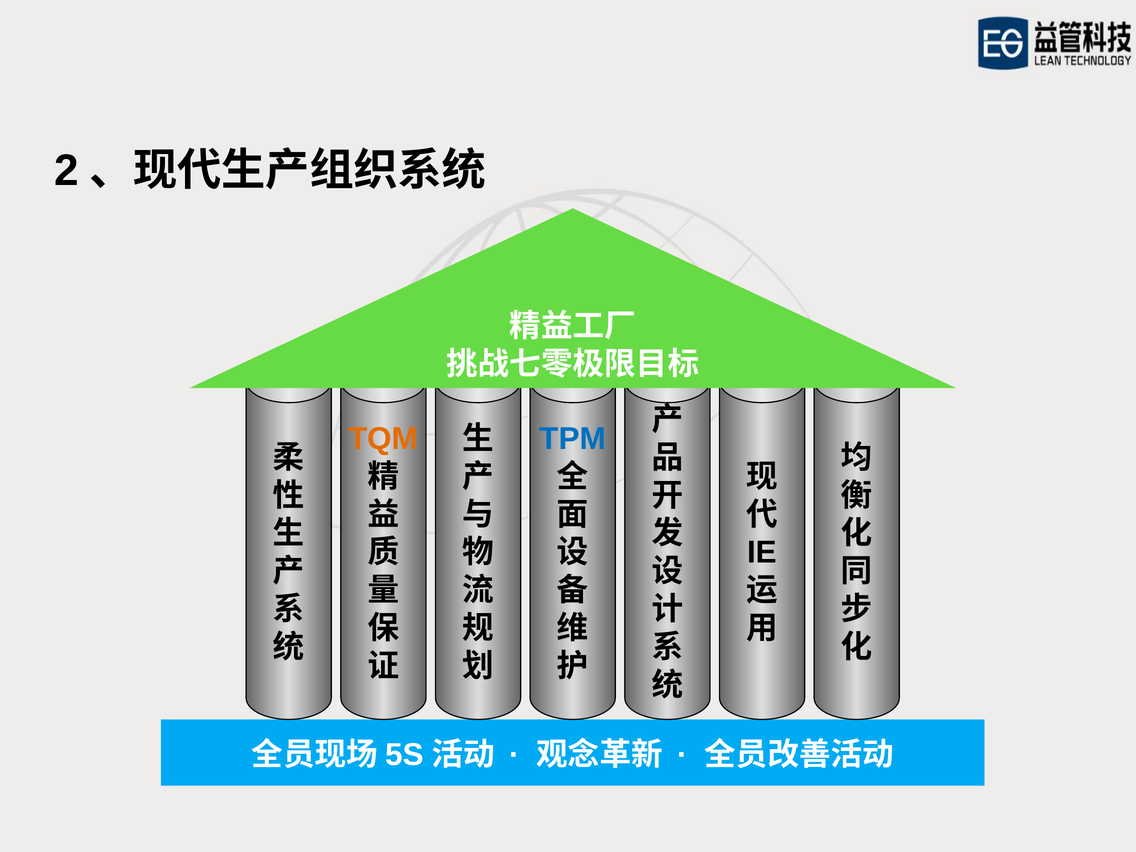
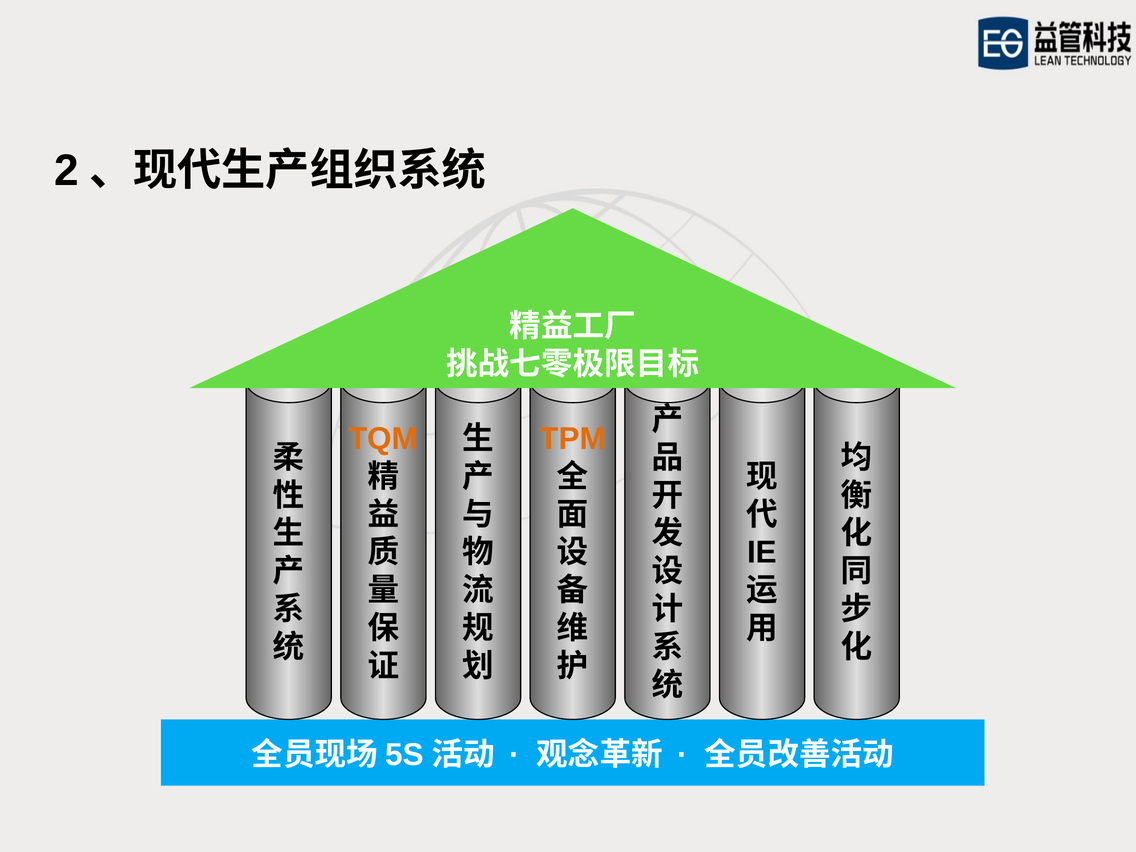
TPM colour: blue -> orange (573, 439)
